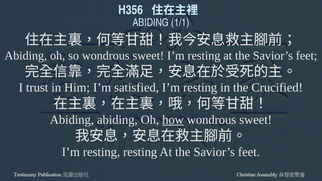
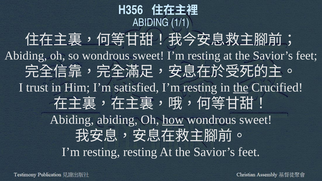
the underline: none -> present (241, 88)
